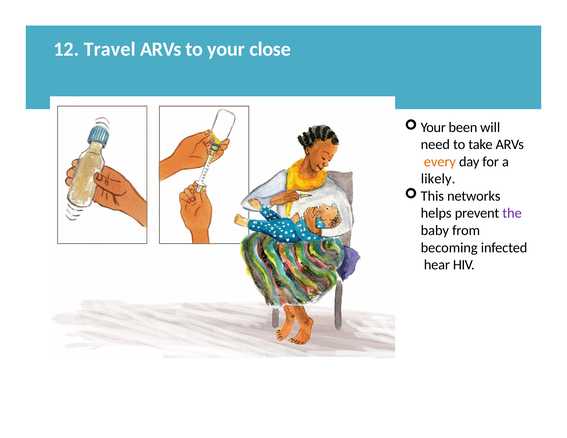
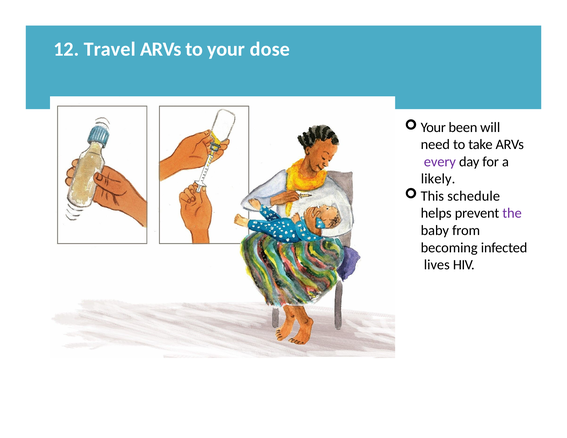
close: close -> dose (270, 49)
every colour: orange -> purple (440, 162)
networks: networks -> schedule (474, 196)
hear: hear -> lives (437, 265)
